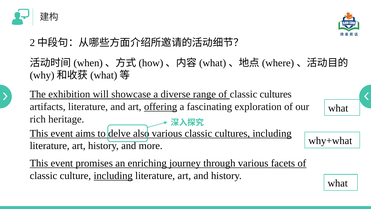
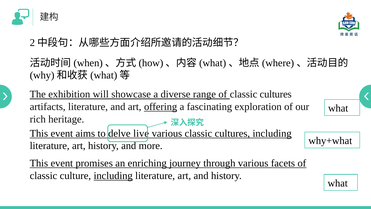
also: also -> live (141, 133)
